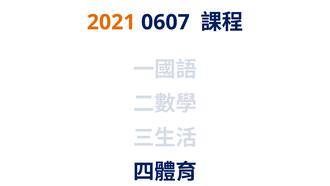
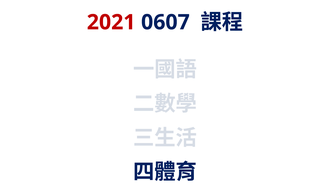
2021 colour: orange -> red (111, 22)
